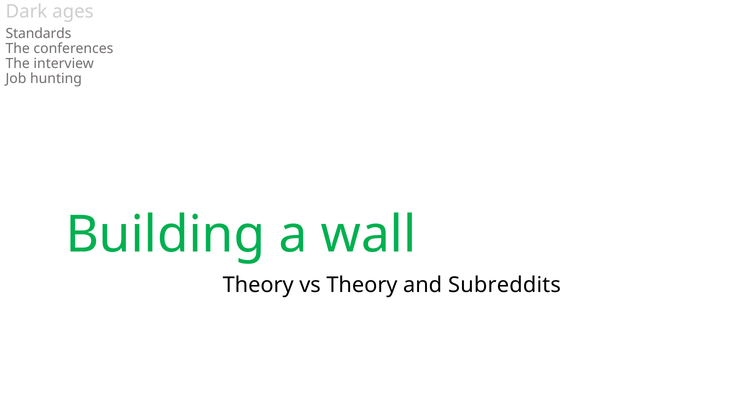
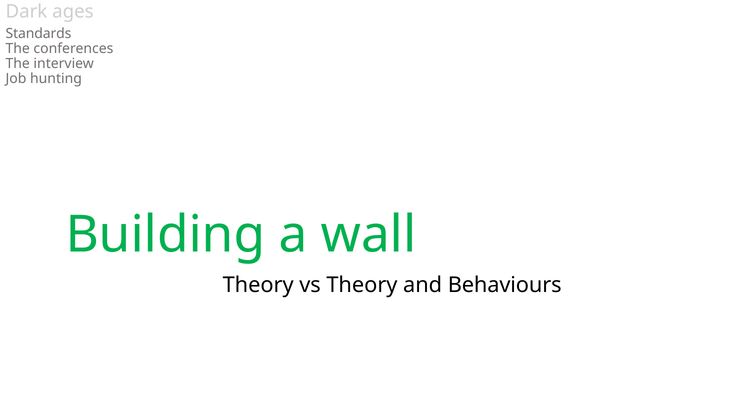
Subreddits: Subreddits -> Behaviours (505, 285)
